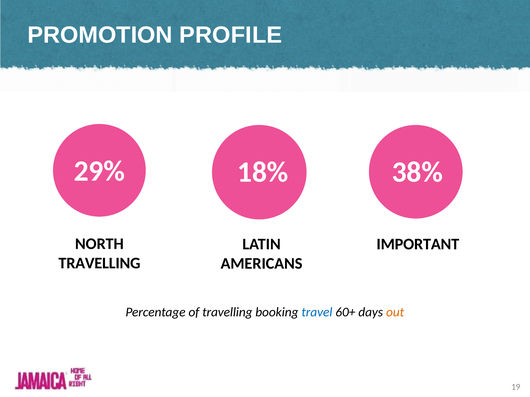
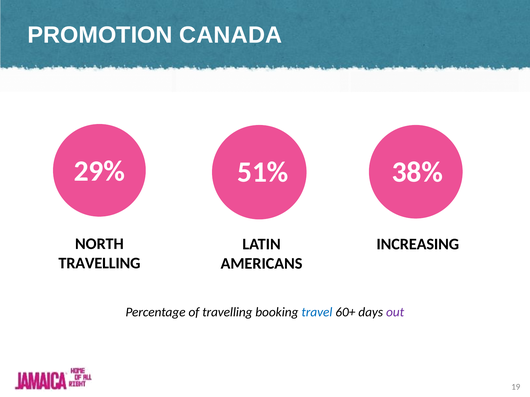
PROFILE: PROFILE -> CANADA (231, 35)
18%: 18% -> 51% (263, 173)
IMPORTANT: IMPORTANT -> INCREASING (418, 245)
out colour: orange -> purple (395, 313)
